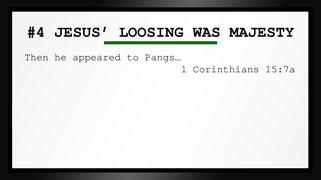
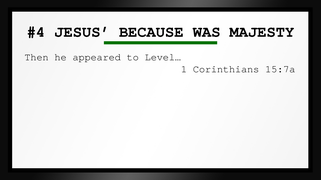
LOOSING: LOOSING -> BECAUSE (151, 32)
Pangs…: Pangs… -> Level… (163, 57)
